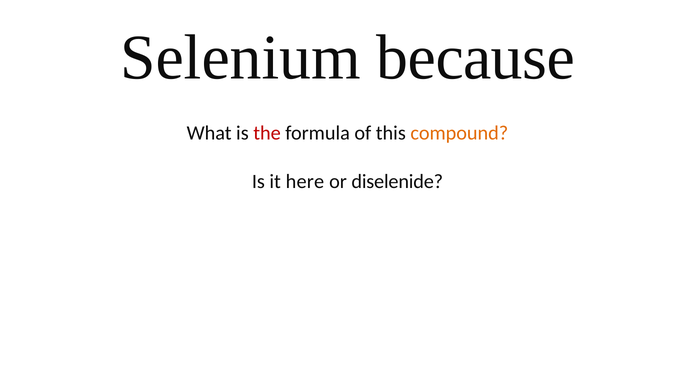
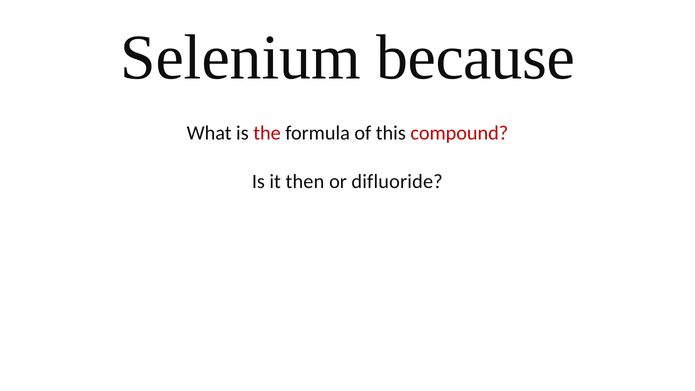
compound colour: orange -> red (459, 133)
here: here -> then (305, 182)
diselenide: diselenide -> difluoride (397, 182)
